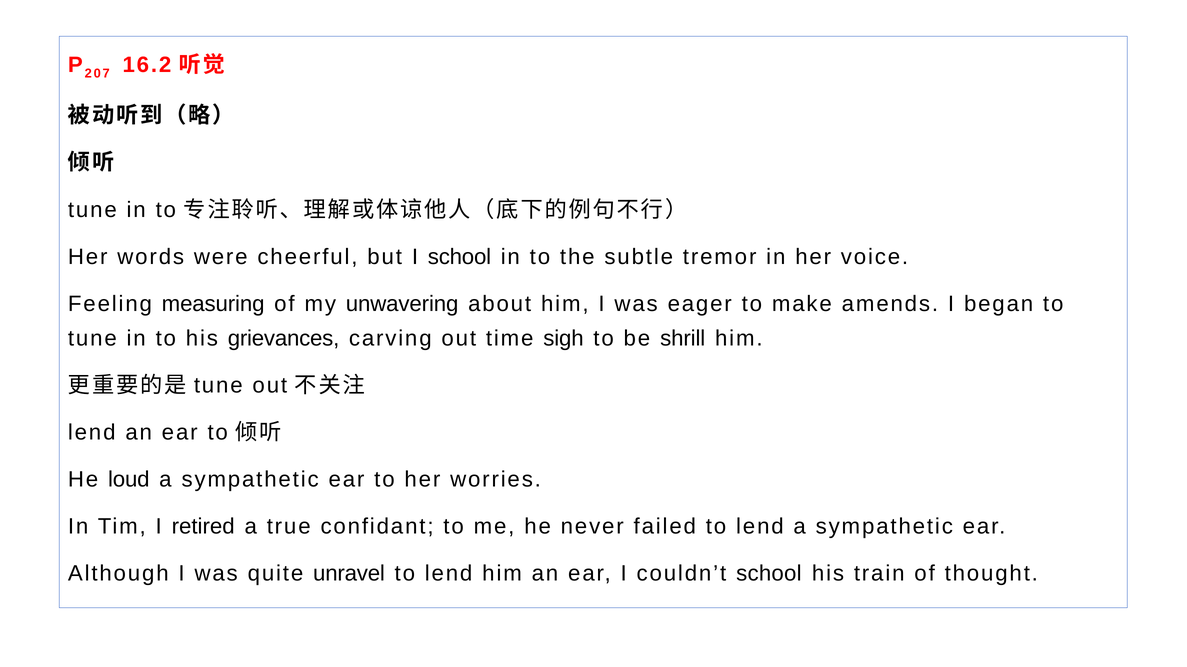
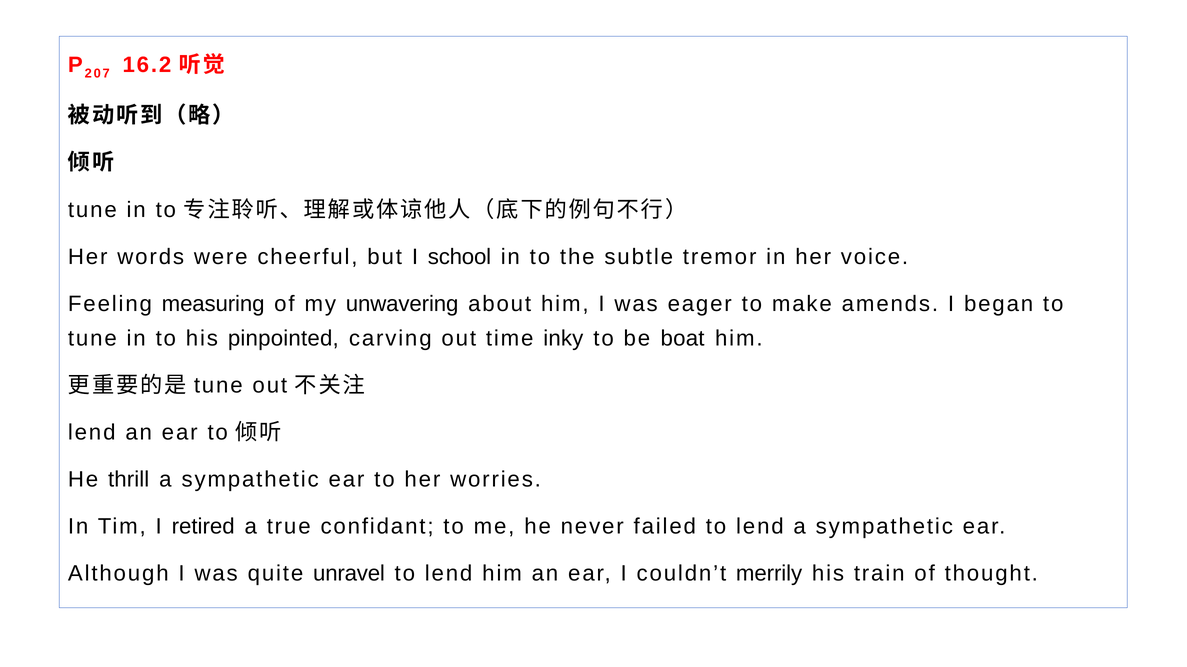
grievances: grievances -> pinpointed (283, 339)
sigh: sigh -> inky (563, 339)
shrill: shrill -> boat (683, 339)
loud: loud -> thrill (129, 480)
couldn’t school: school -> merrily (769, 574)
